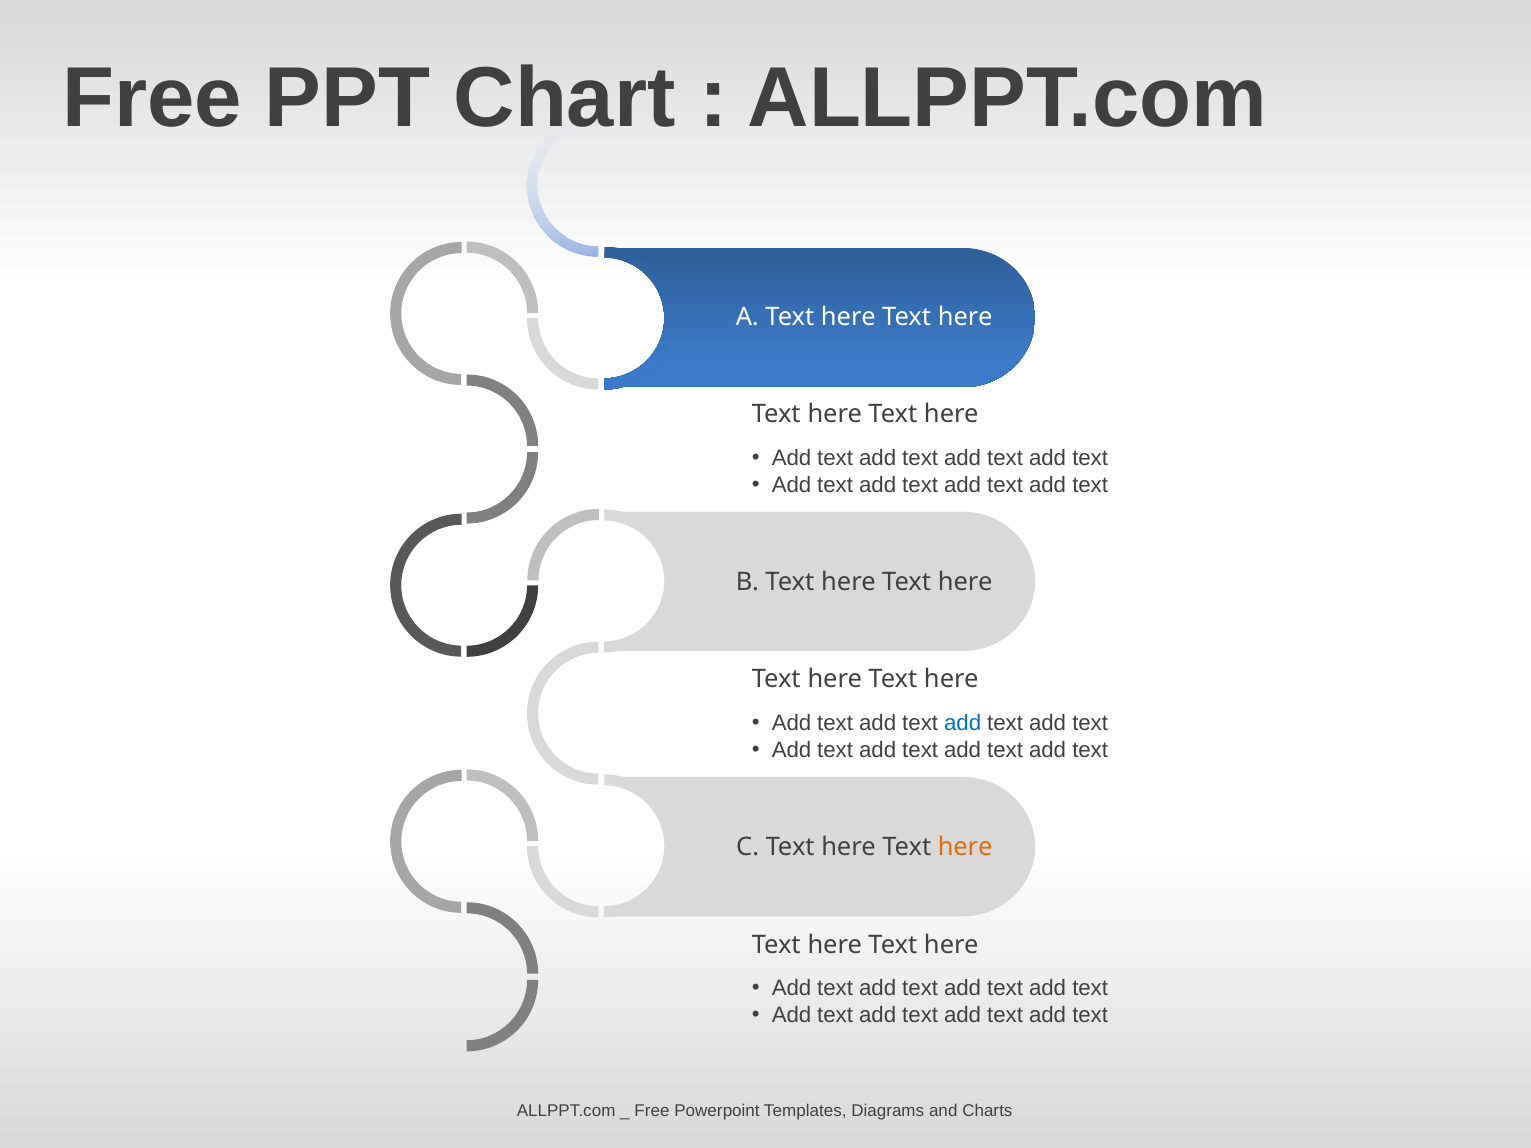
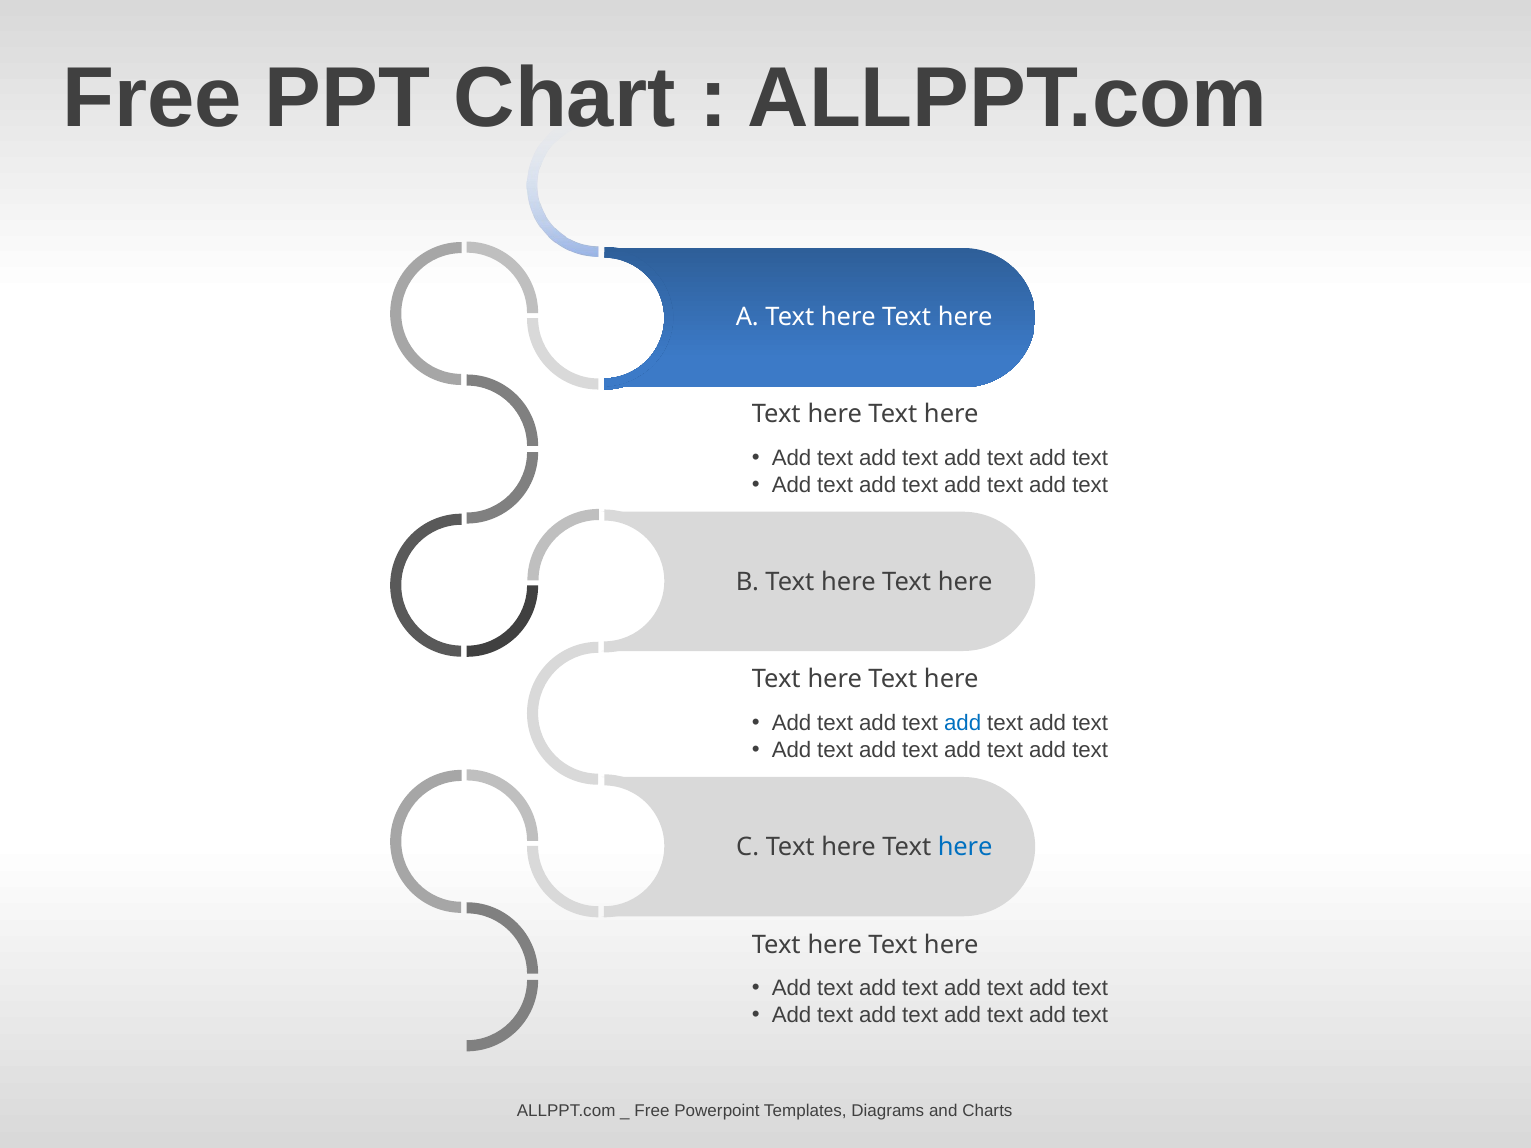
here colour: orange -> blue (965, 847)
